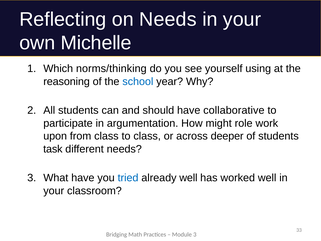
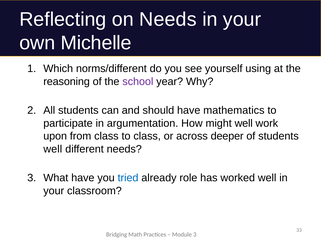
norms/thinking: norms/thinking -> norms/different (111, 69)
school colour: blue -> purple (138, 81)
collaborative: collaborative -> mathematics (234, 110)
might role: role -> well (244, 123)
task: task -> well (53, 149)
already well: well -> role (188, 178)
